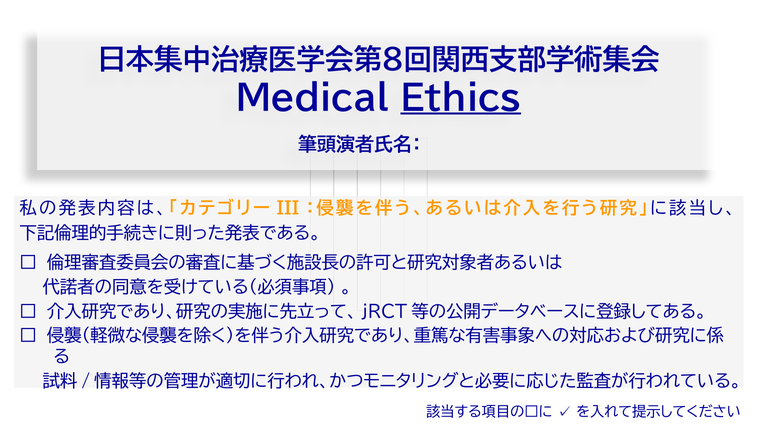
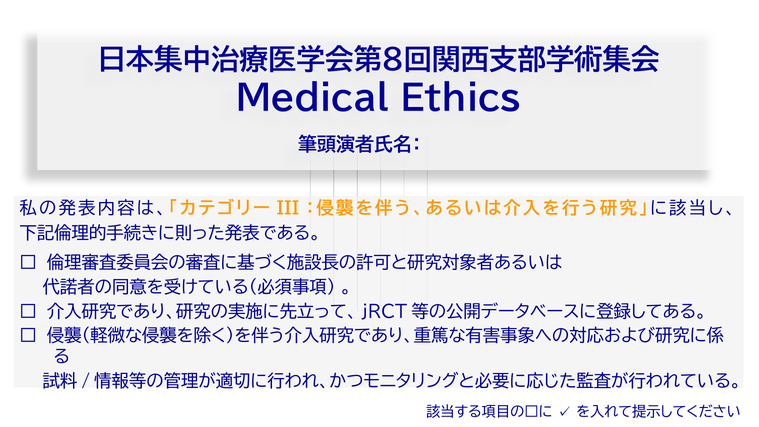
Ethics underline: present -> none (461, 99)
